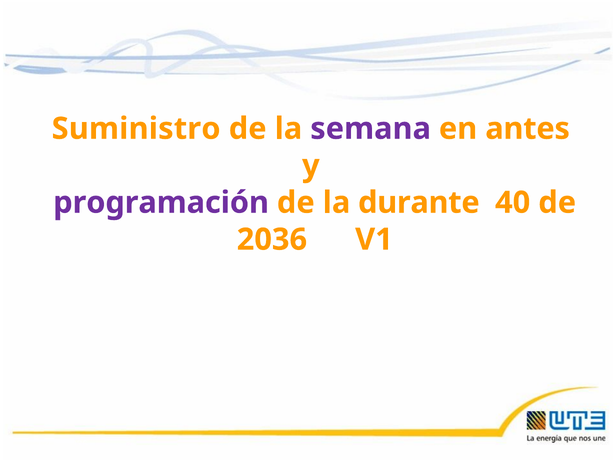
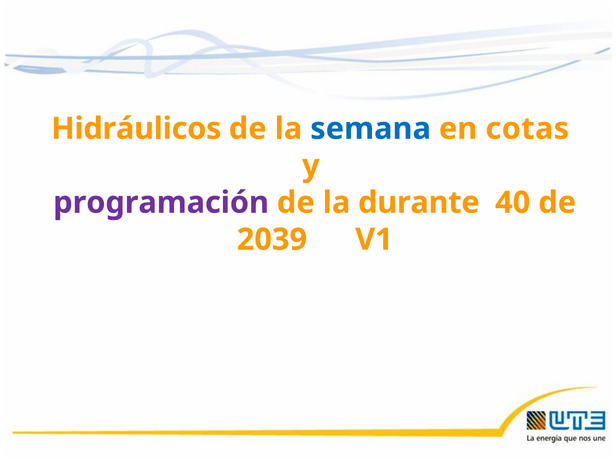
Suministro: Suministro -> Hidráulicos (136, 129)
semana colour: purple -> blue (371, 129)
antes: antes -> cotas (527, 129)
2036: 2036 -> 2039 (272, 240)
